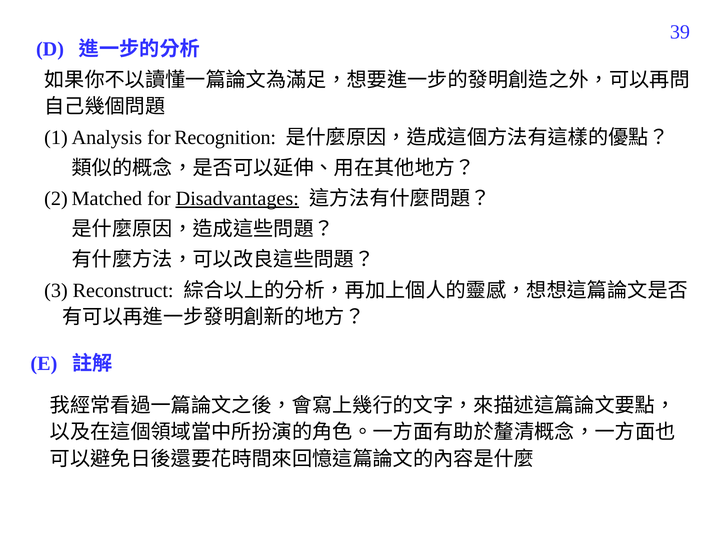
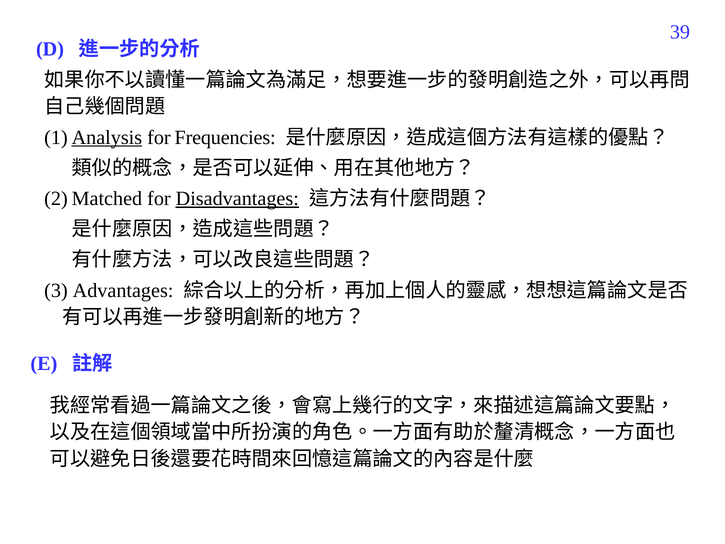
Analysis underline: none -> present (107, 137)
Recognition: Recognition -> Frequencies (225, 137)
Reconstruct: Reconstruct -> Advantages (123, 290)
